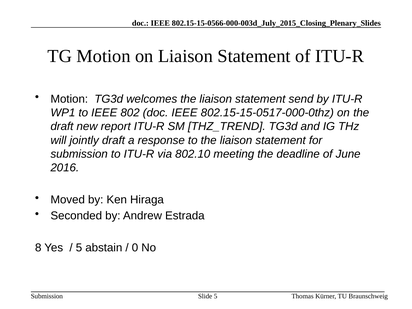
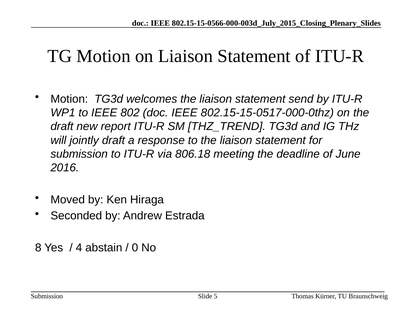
802.10: 802.10 -> 806.18 (193, 154)
5: 5 -> 4 (79, 248)
